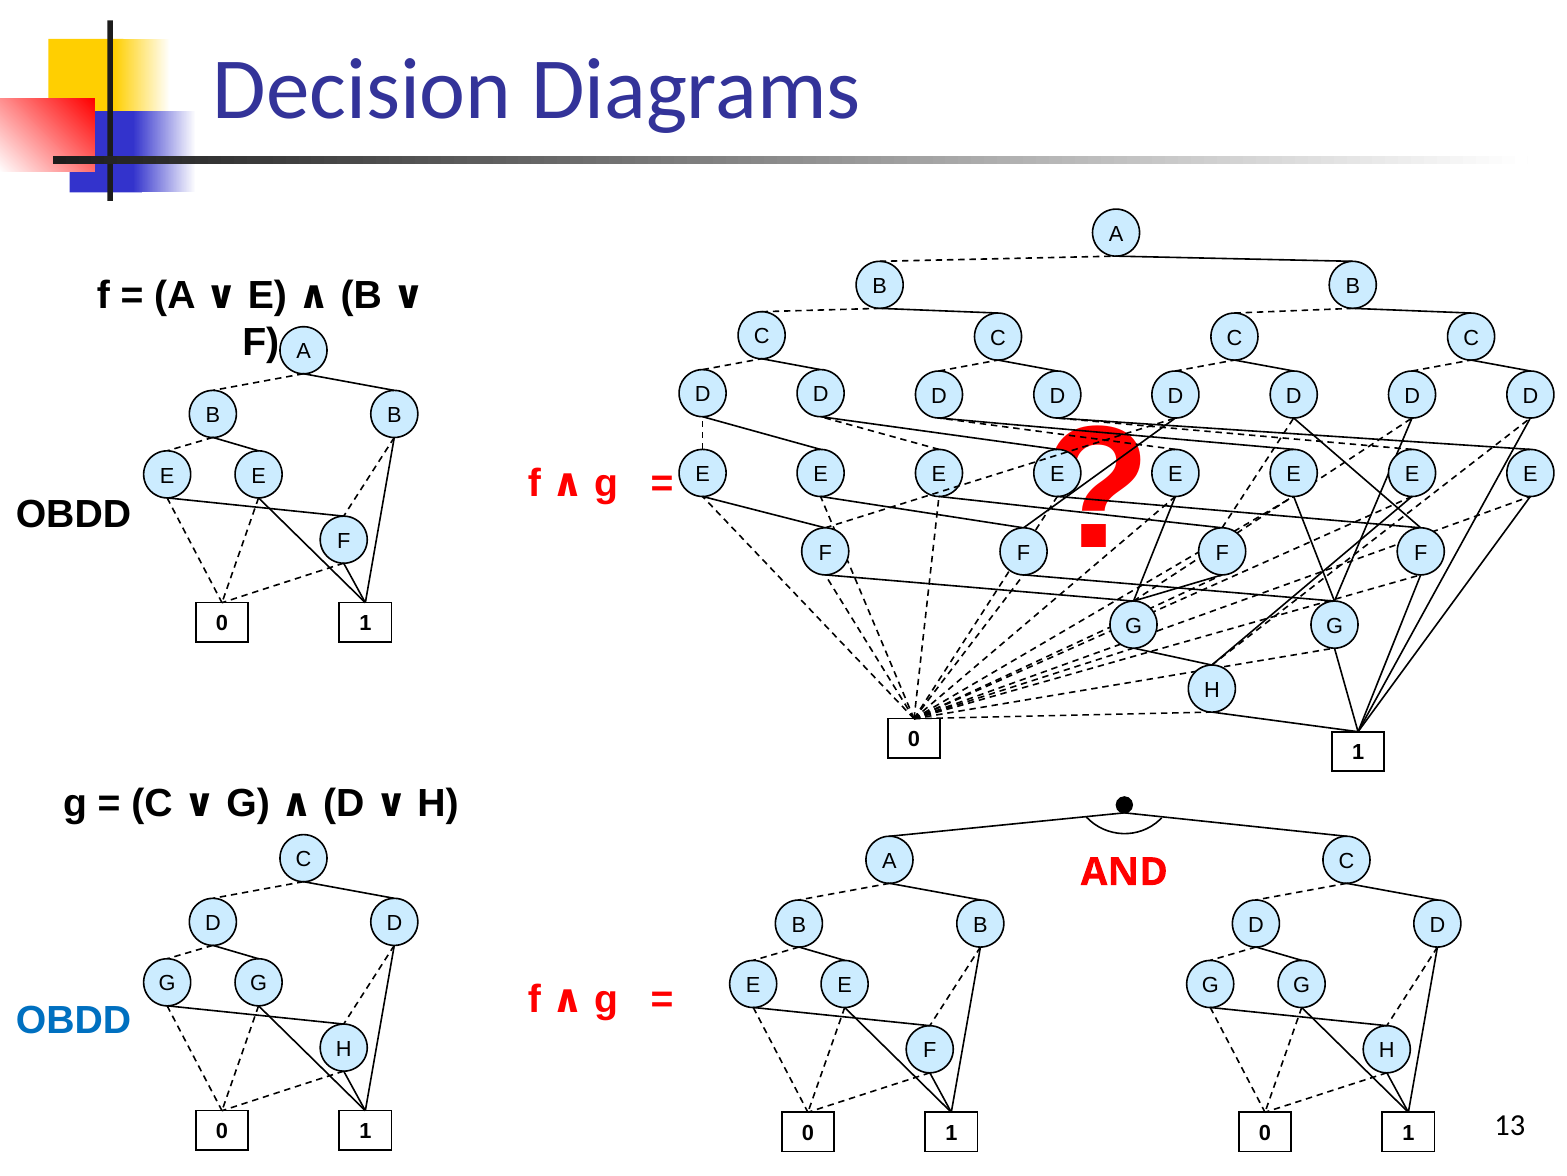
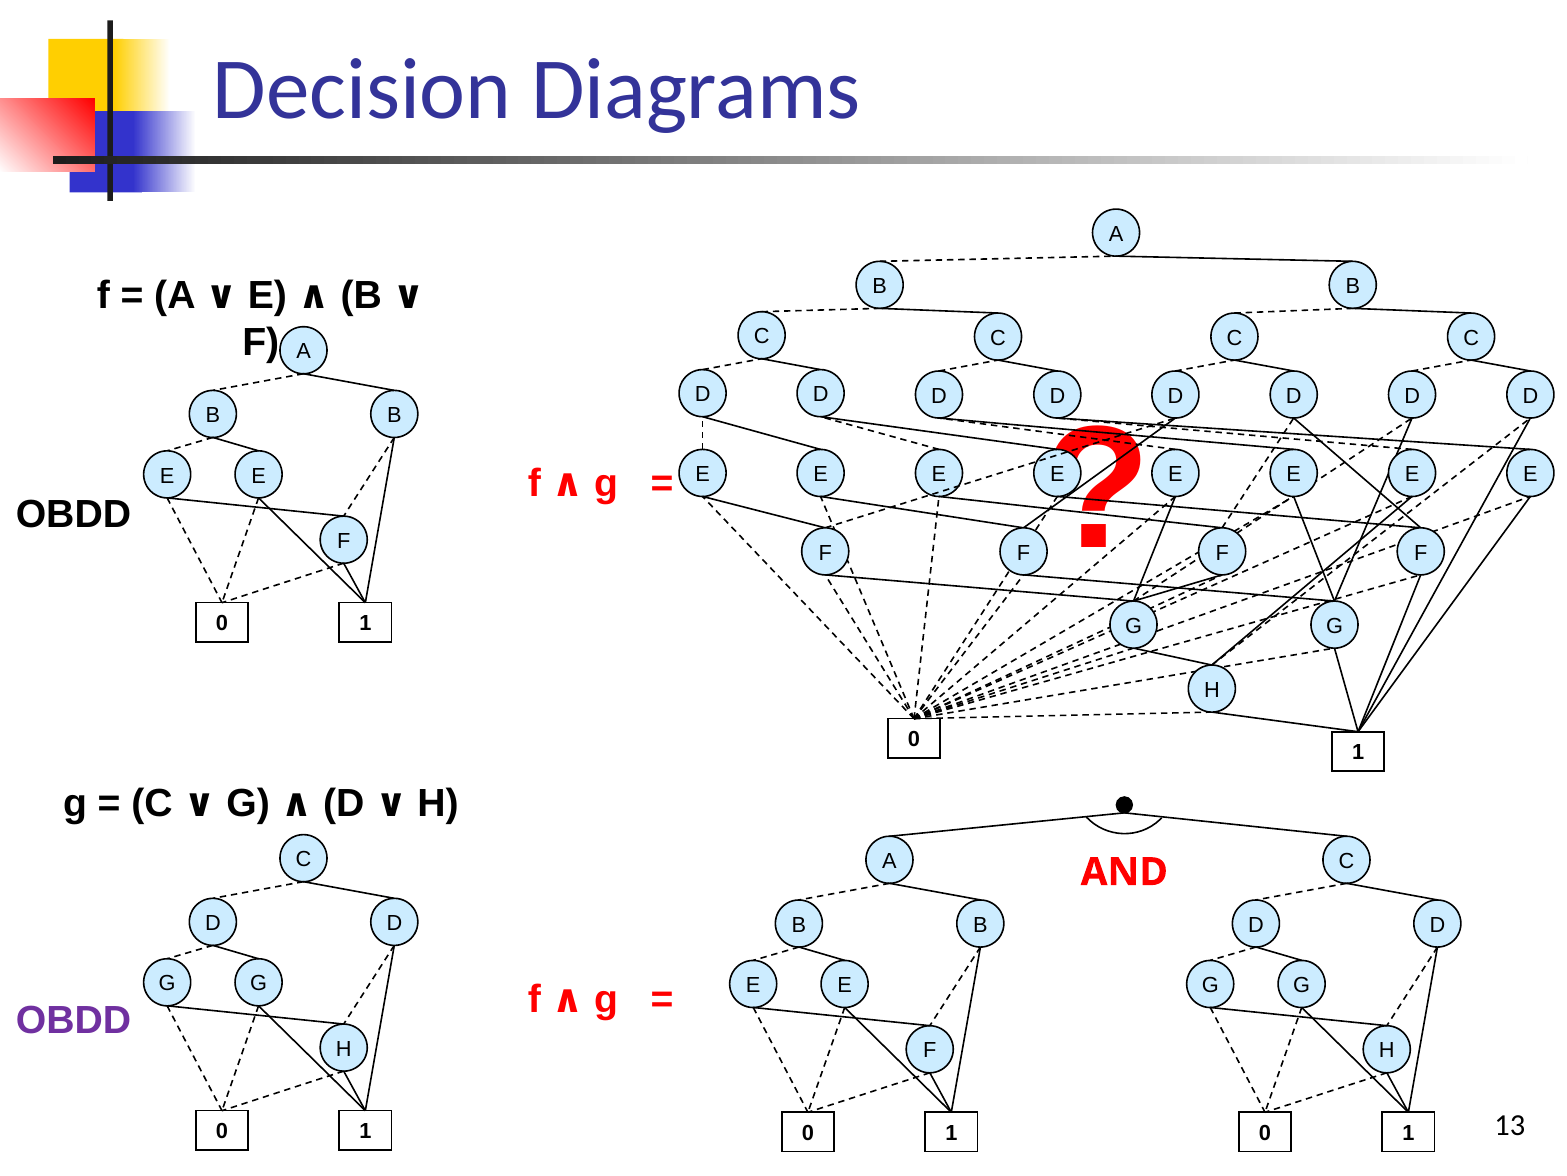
OBDD colour: blue -> purple (73, 1020)
